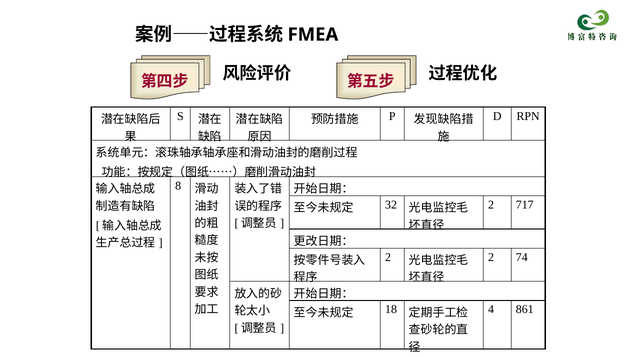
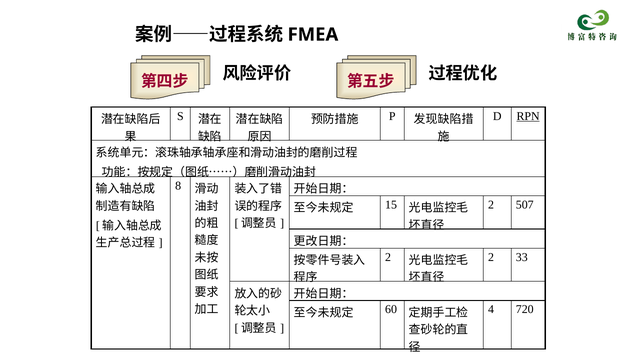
RPN underline: none -> present (528, 116)
717: 717 -> 507 (525, 205)
32: 32 -> 15 (391, 205)
74: 74 -> 33 (522, 257)
861: 861 -> 720 (525, 309)
18: 18 -> 60 (391, 309)
